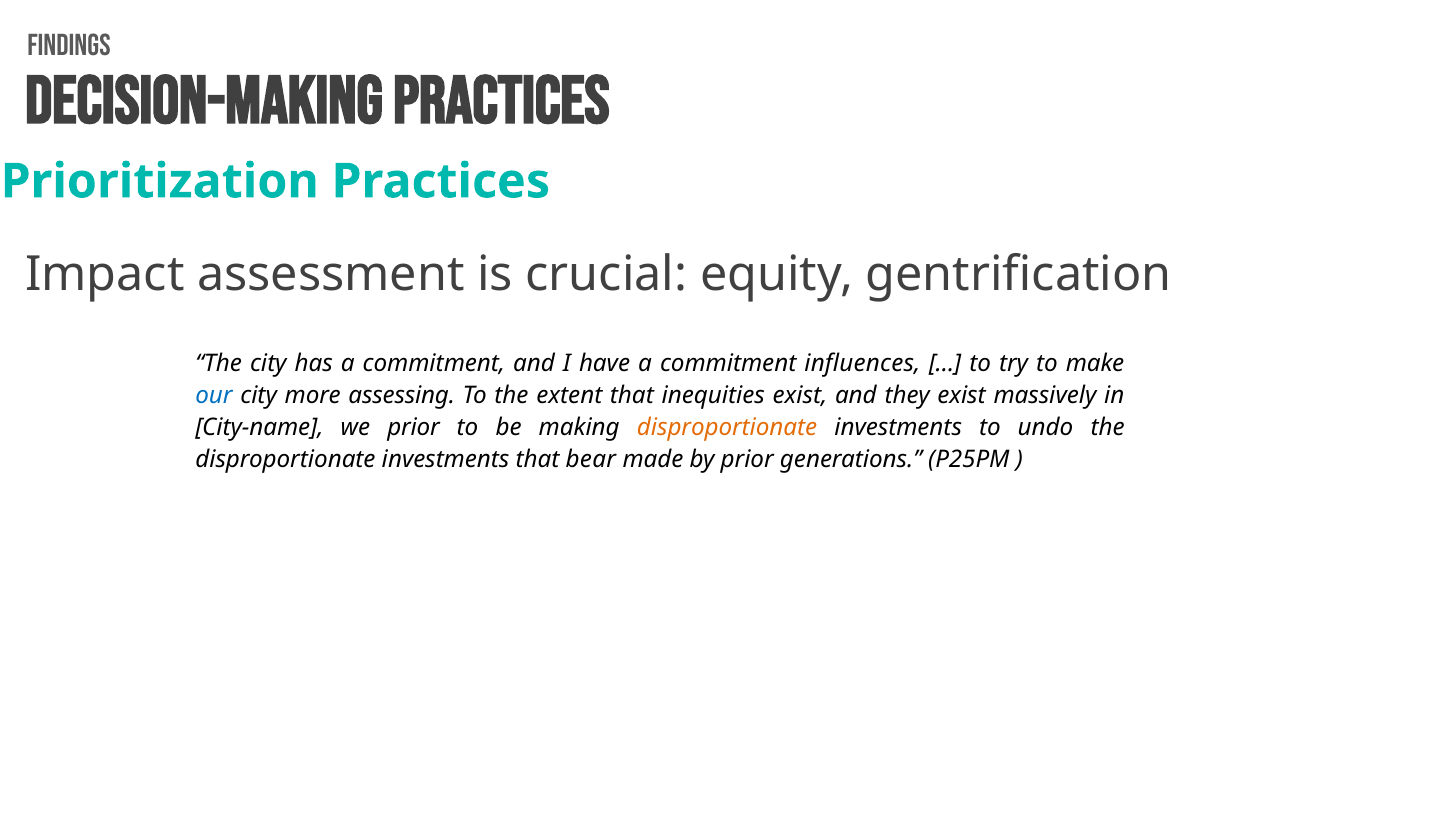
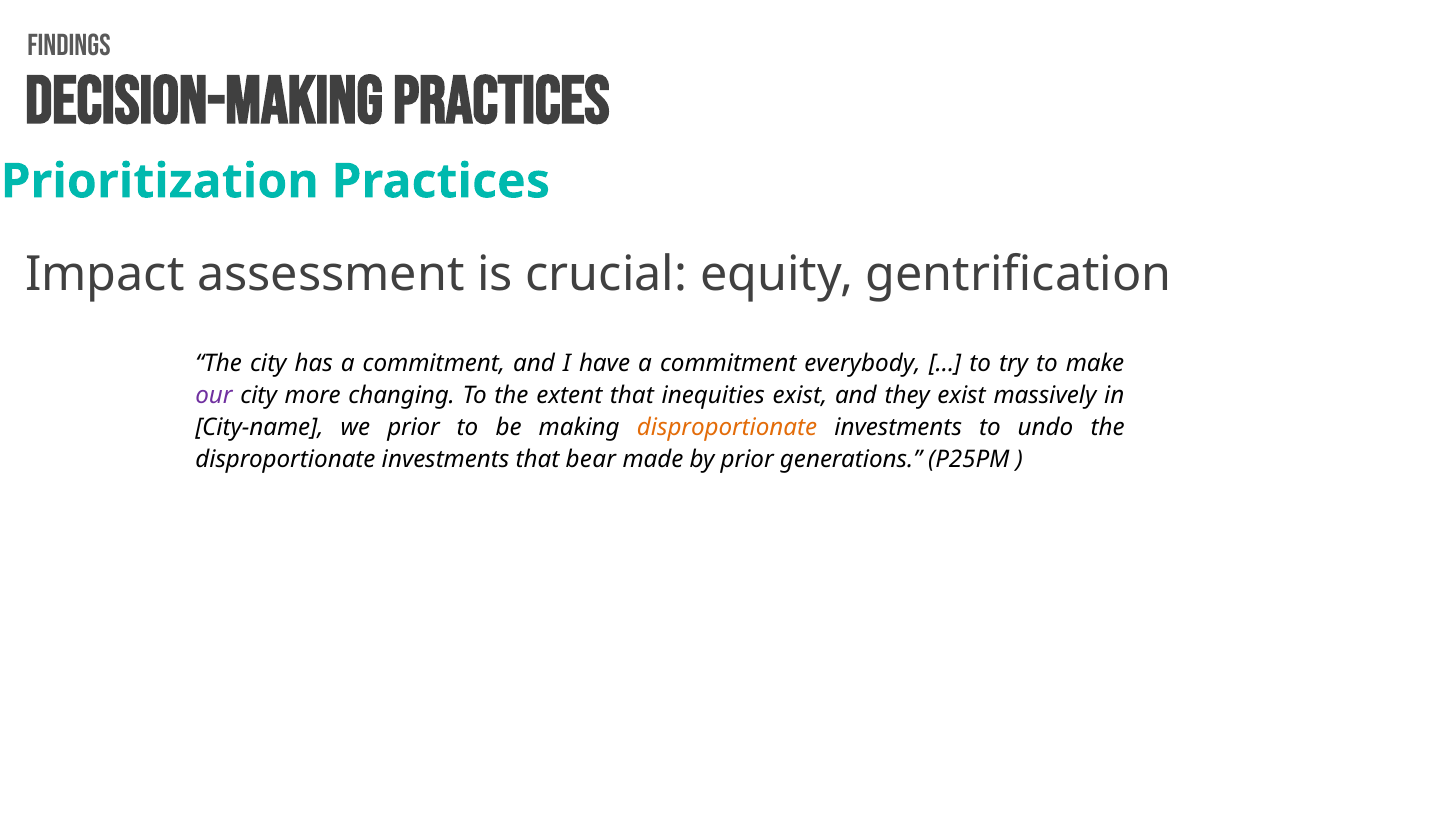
influences: influences -> everybody (862, 364)
our colour: blue -> purple (214, 396)
assessing: assessing -> changing (402, 396)
